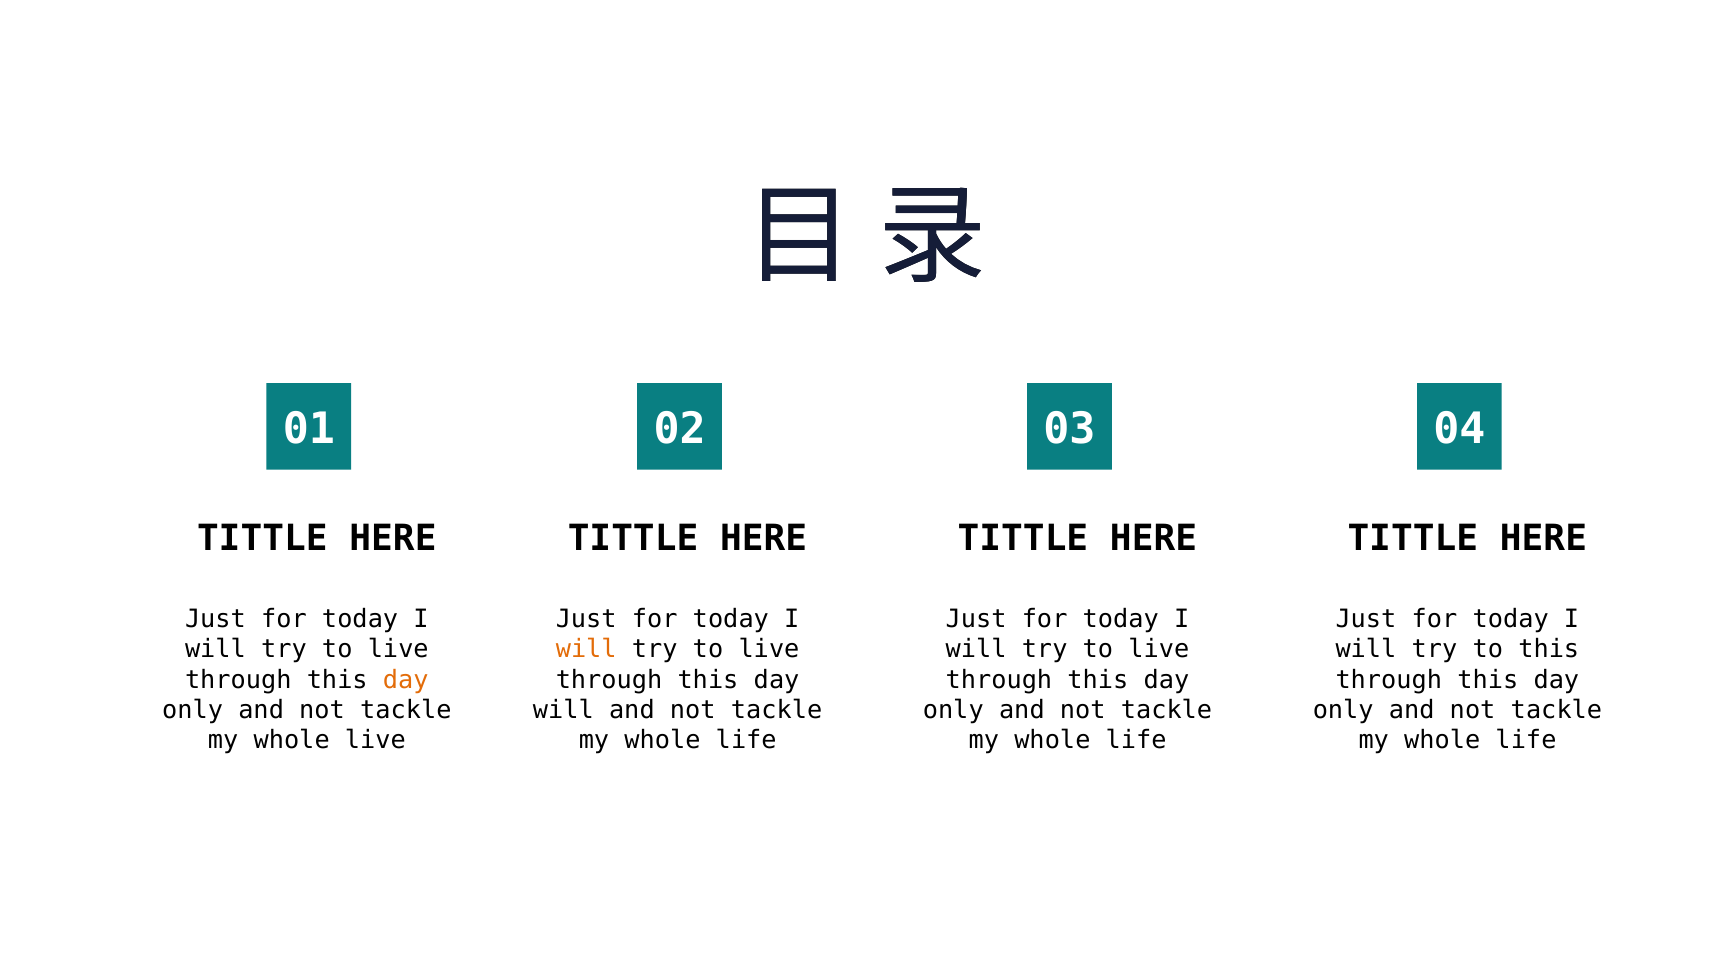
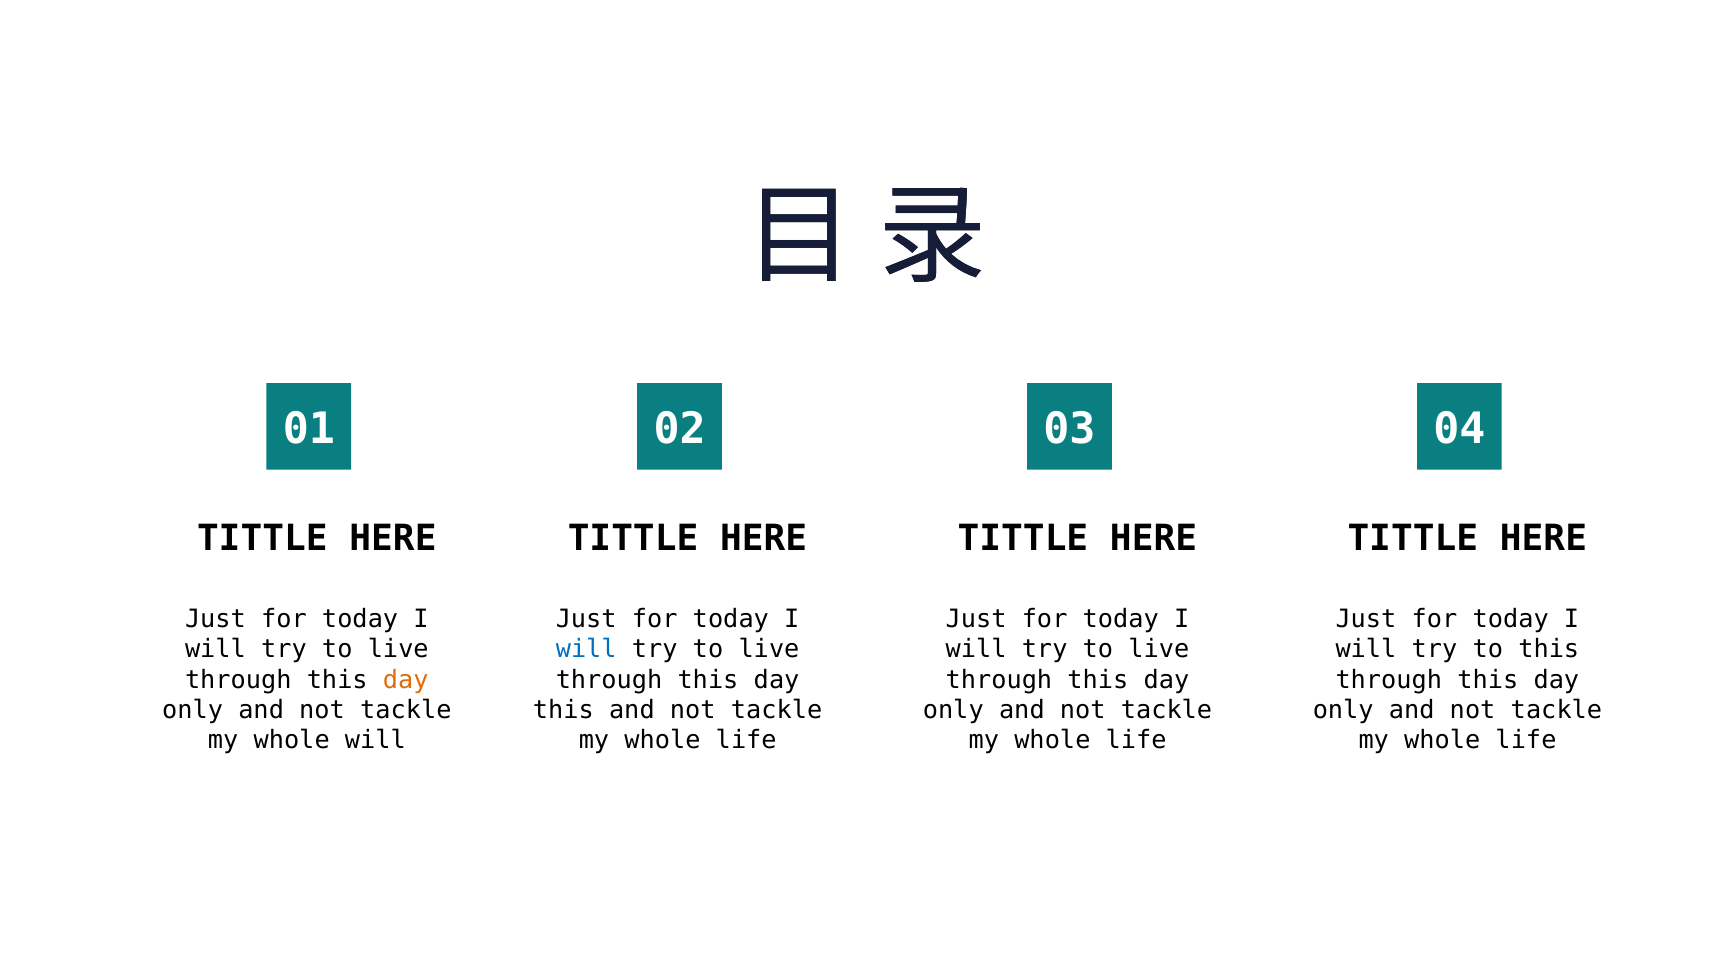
will colour: orange -> blue (586, 650)
will: will -> this (563, 710)
whole live: live -> will (375, 741)
